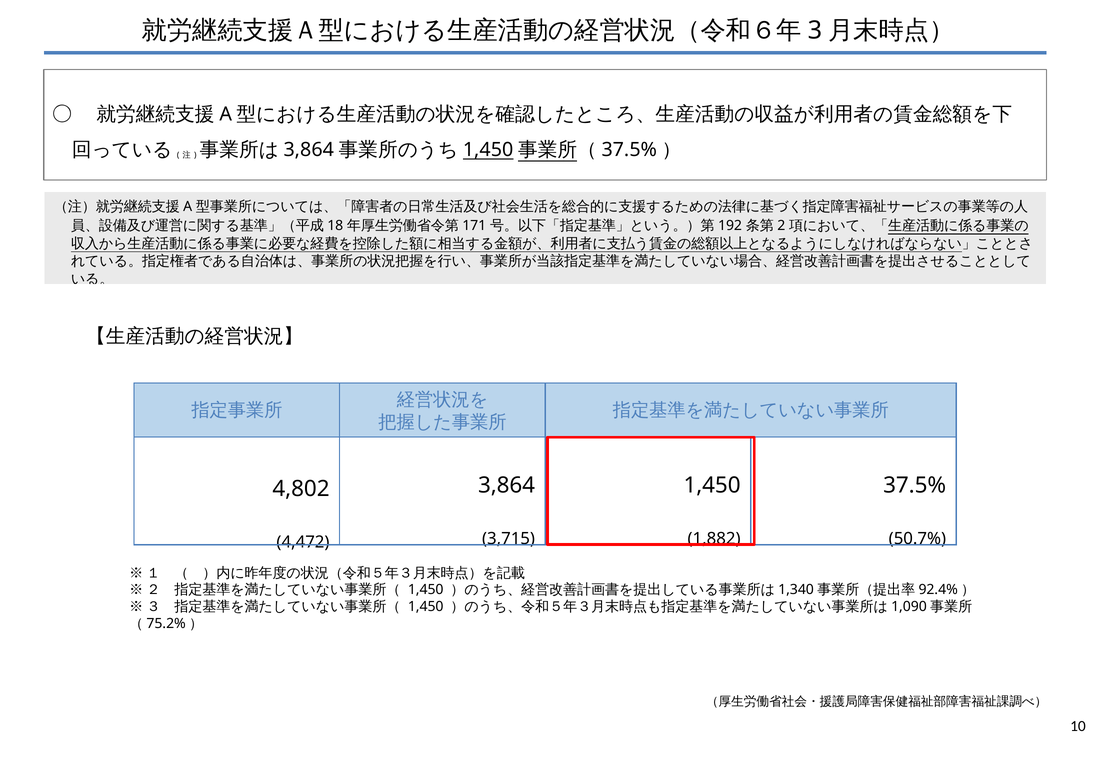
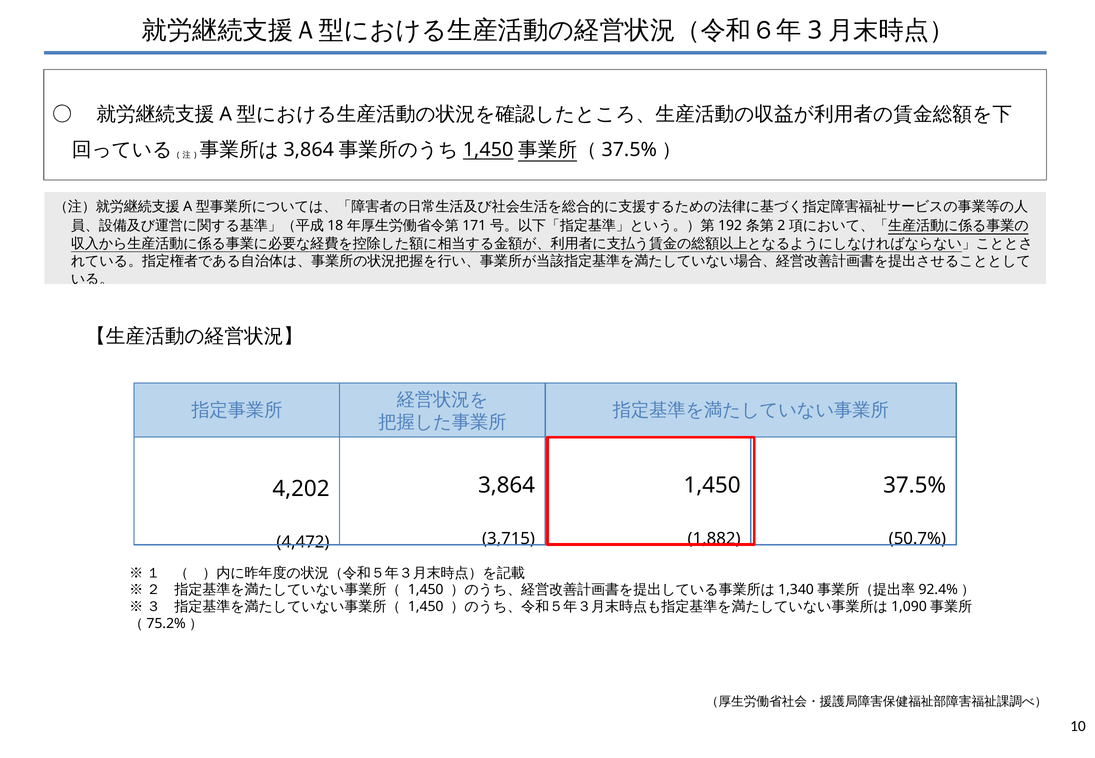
4,802: 4,802 -> 4,202 (301, 489)
